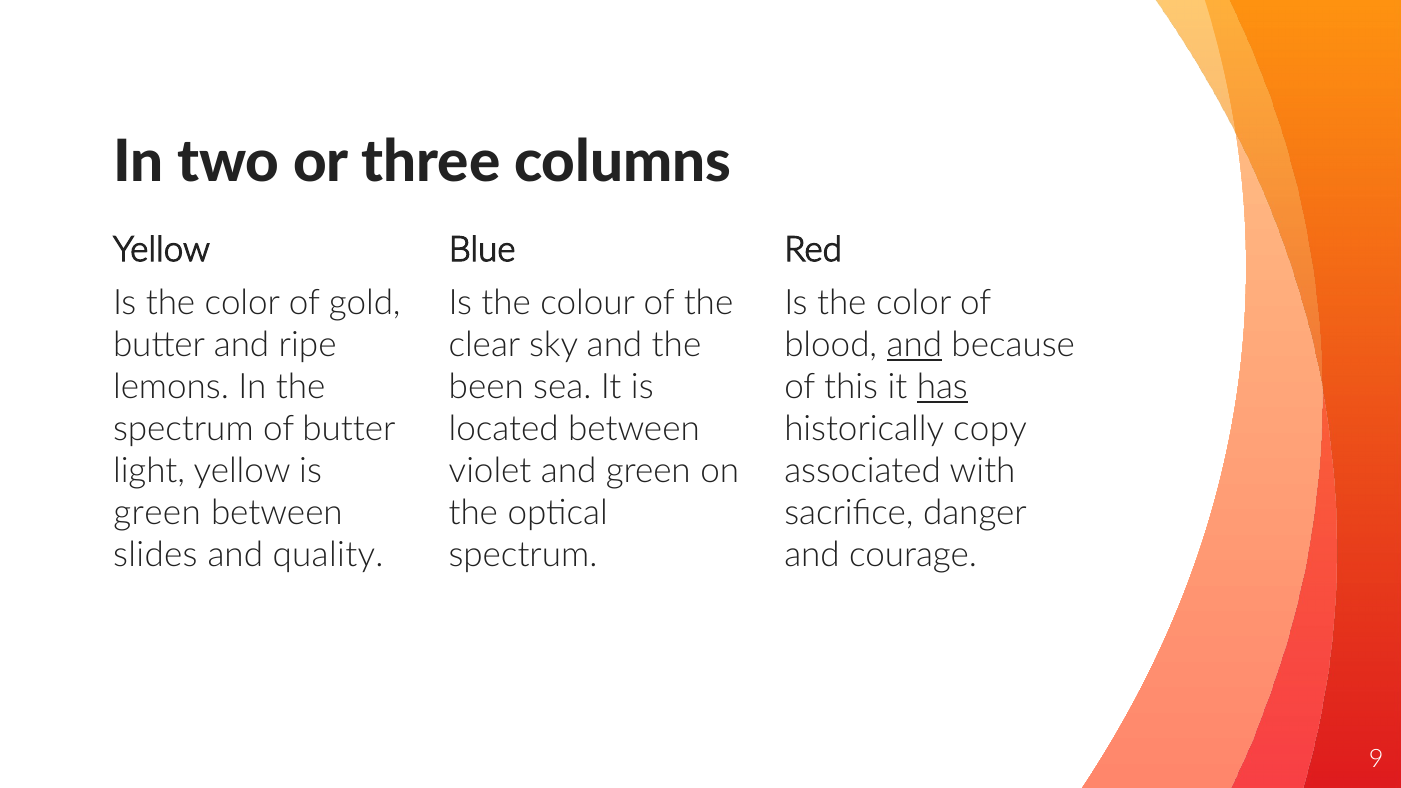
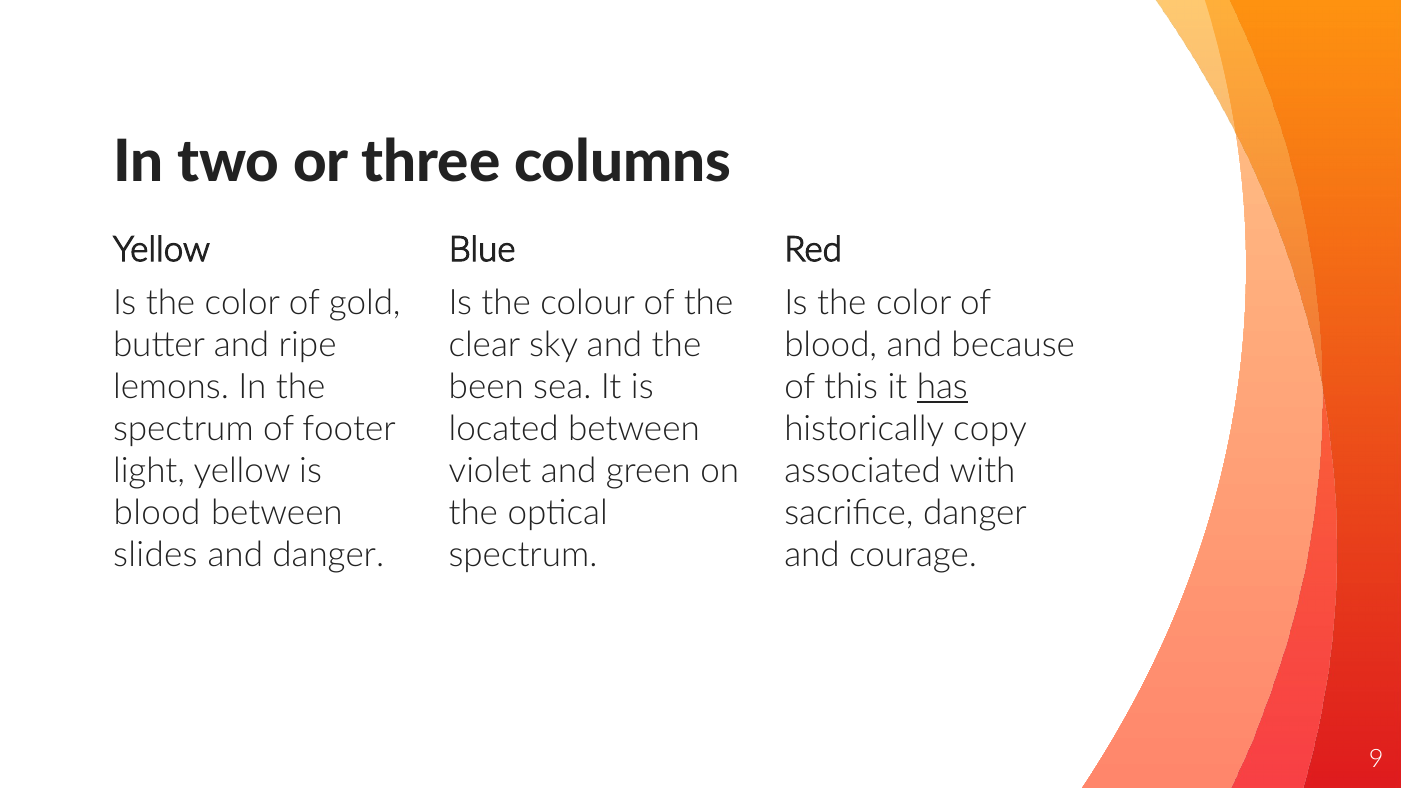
and underline: present -> none (914, 345)
of butter: butter -> footer (349, 429)
green: green -> blood (157, 513)
and quality: quality -> danger (328, 555)
